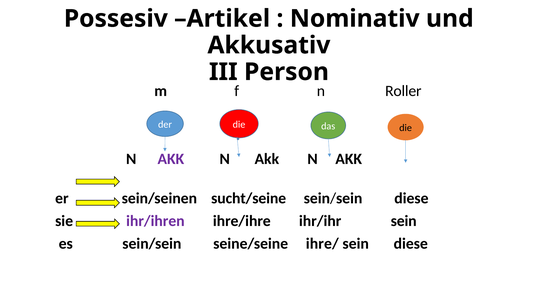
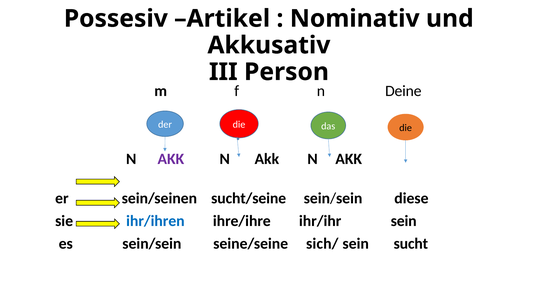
Roller: Roller -> Deine (403, 91)
ihr/ihren colour: purple -> blue (155, 221)
ihre/: ihre/ -> sich/ (322, 243)
sein diese: diese -> sucht (411, 243)
